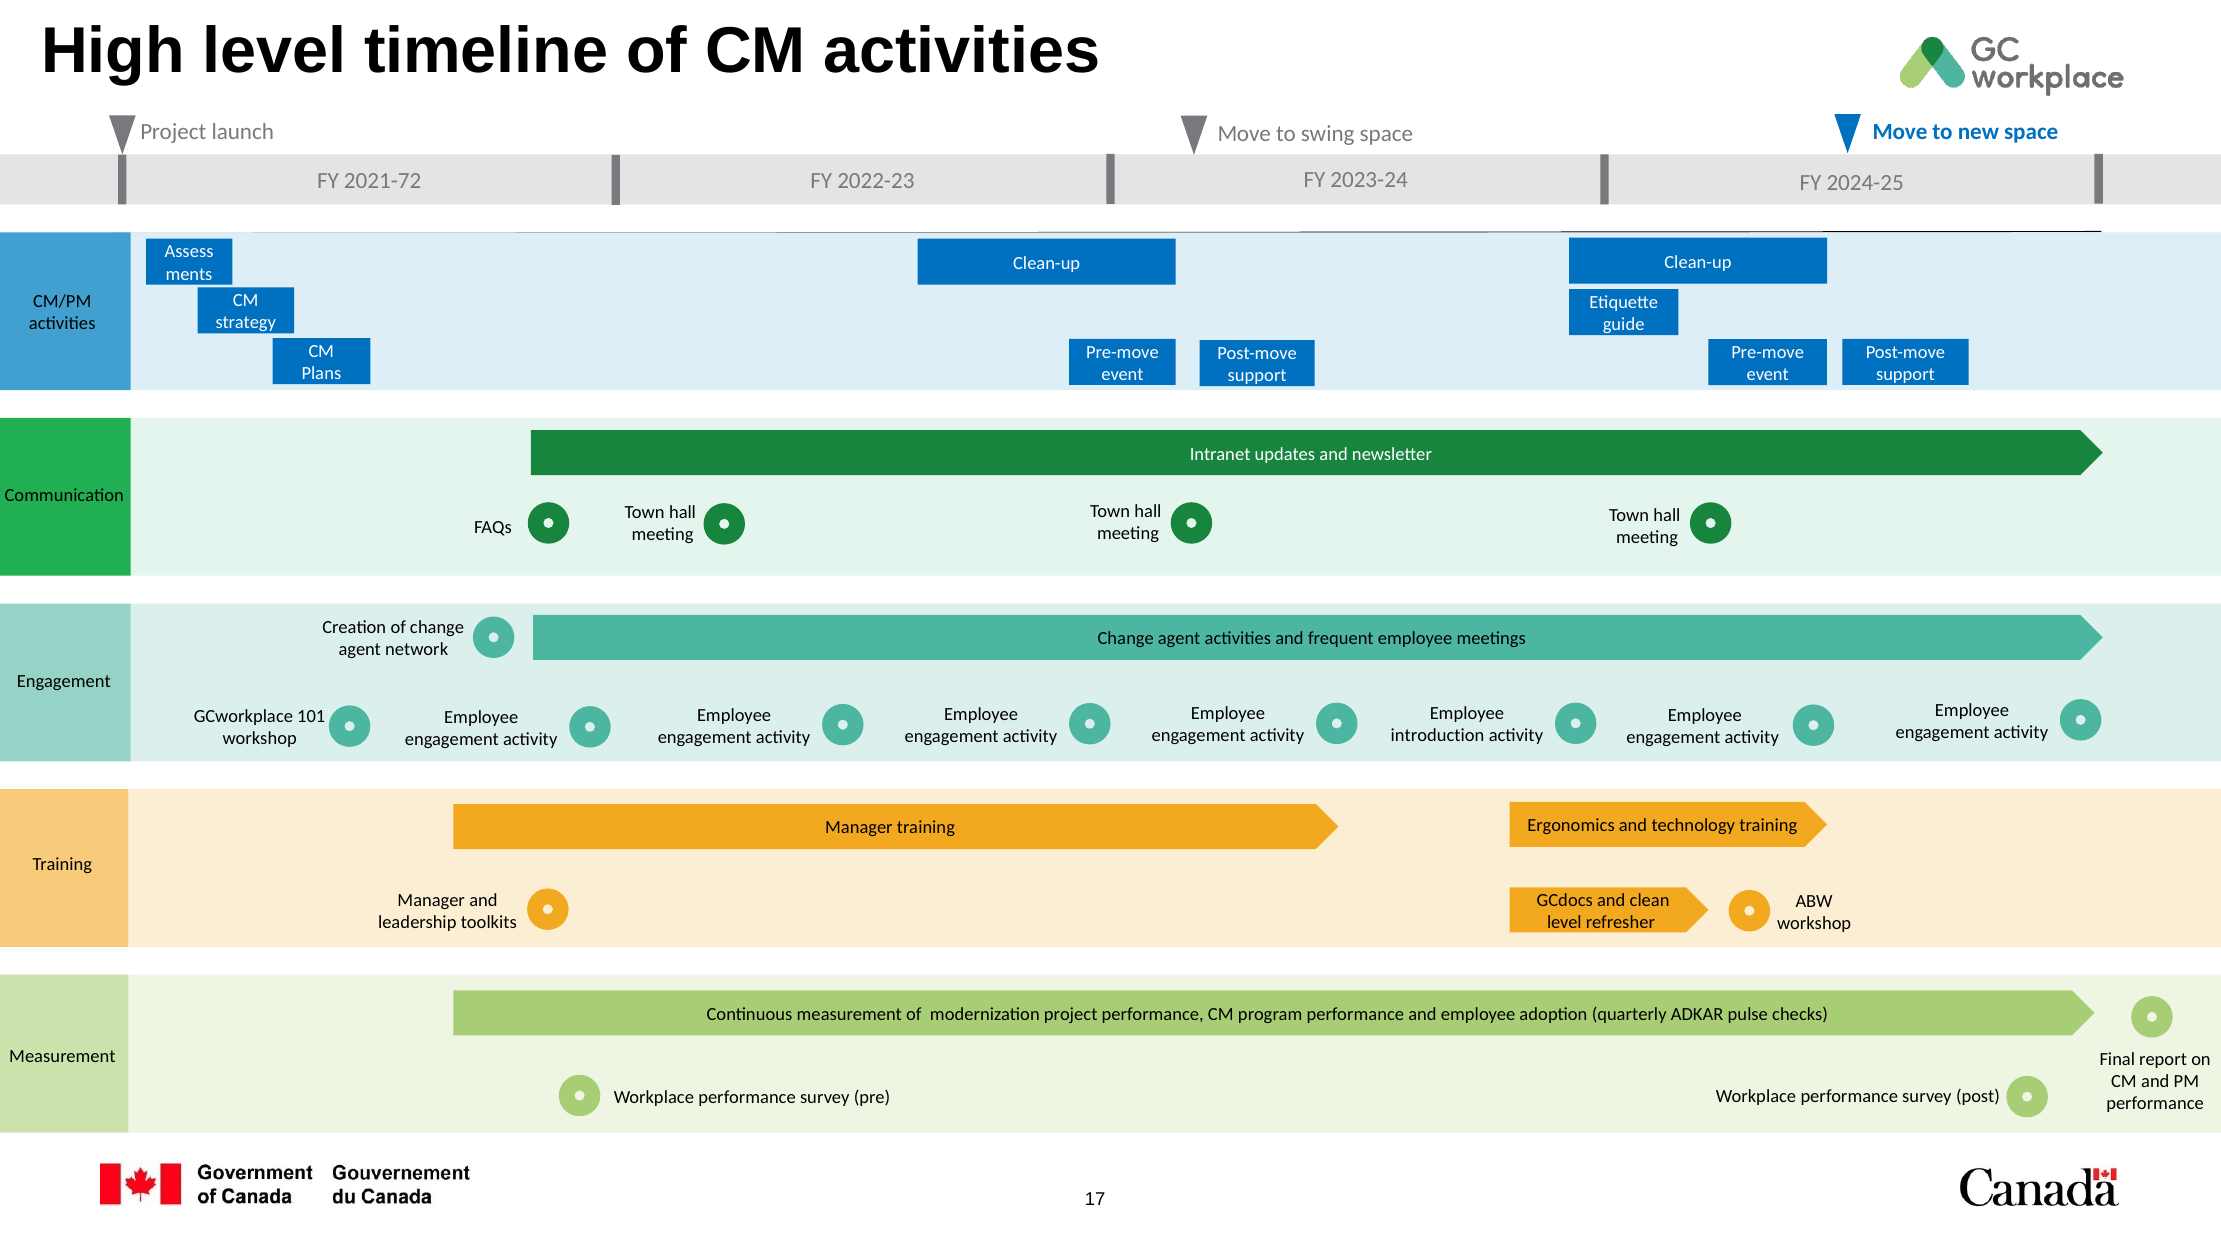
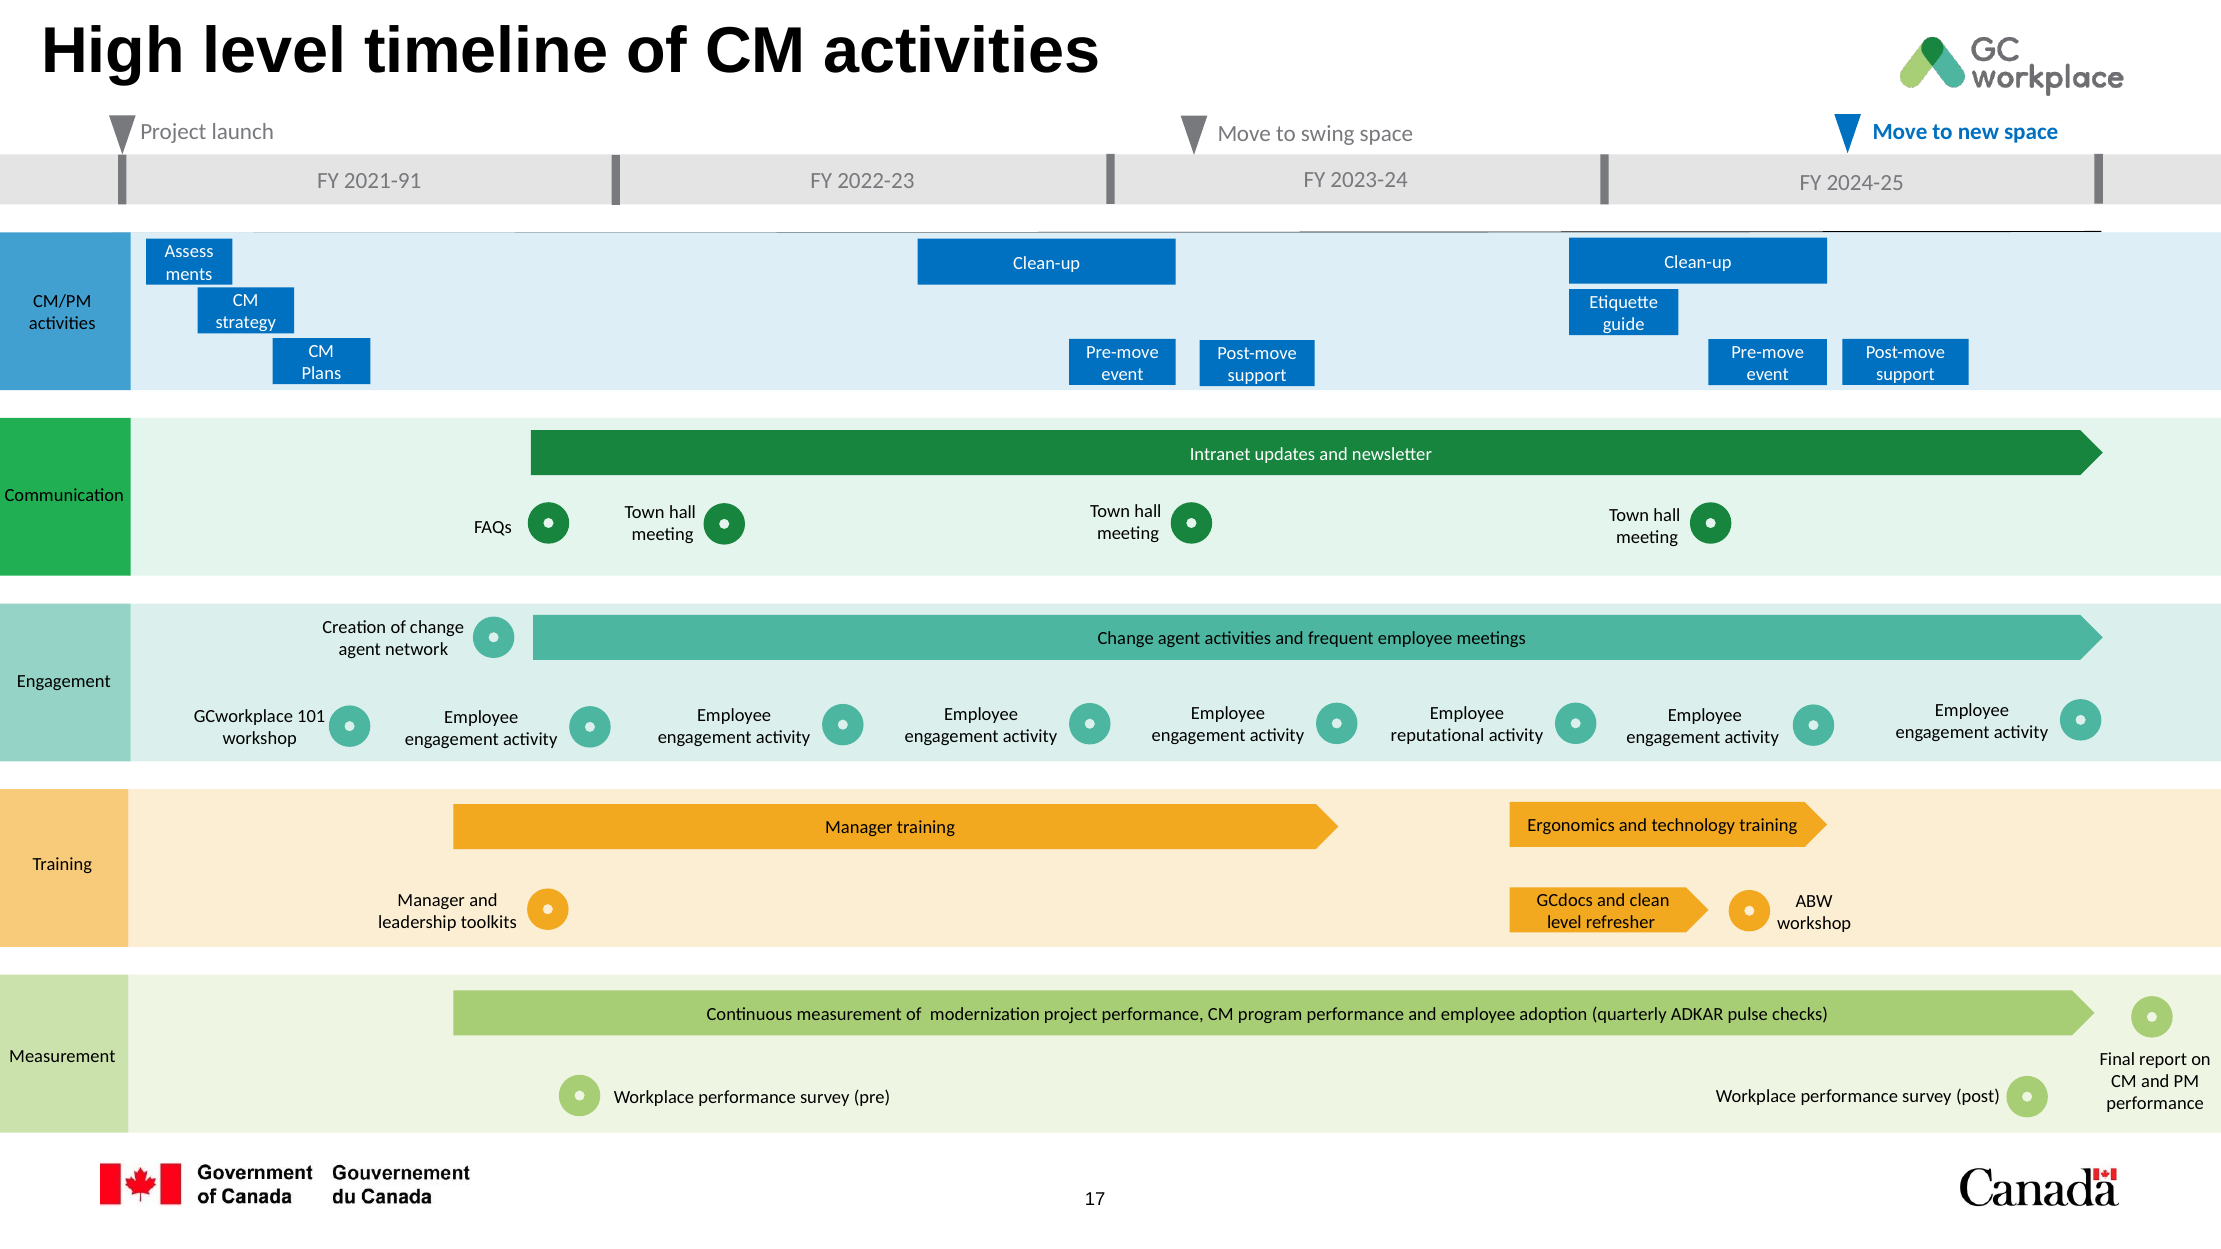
2021-72: 2021-72 -> 2021-91 (383, 181)
introduction: introduction -> reputational (1437, 736)
